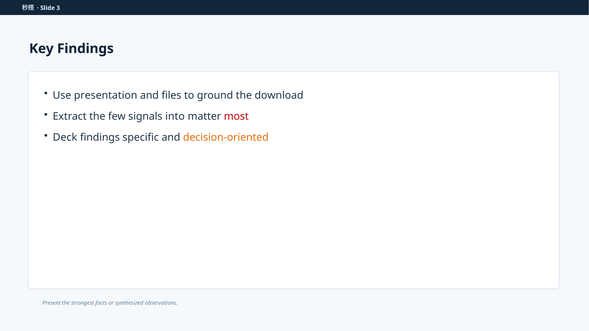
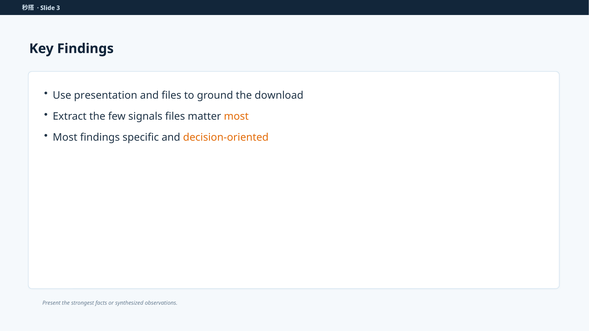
signals into: into -> files (175, 116)
most colour: red -> orange (236, 116)
Deck: Deck -> Most (65, 138)
